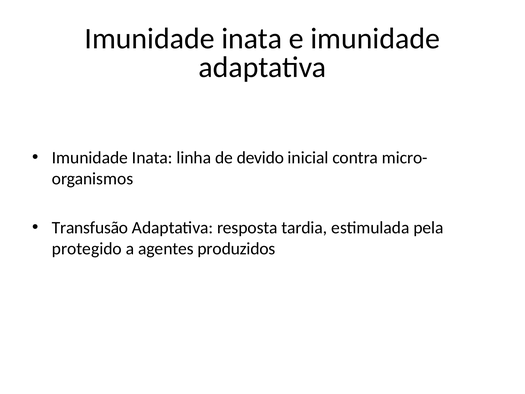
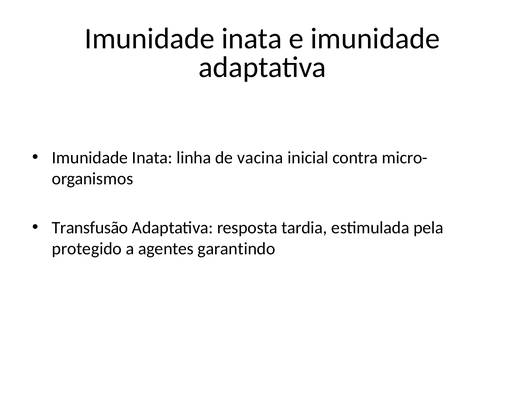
devido: devido -> vacina (260, 157)
produzidos: produzidos -> garantindo (236, 248)
